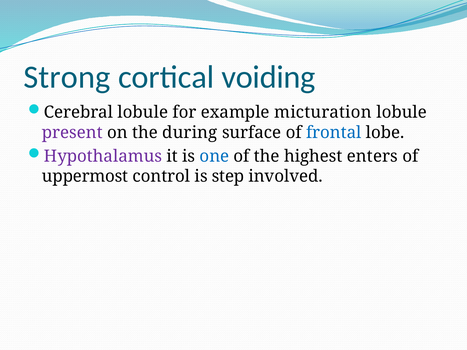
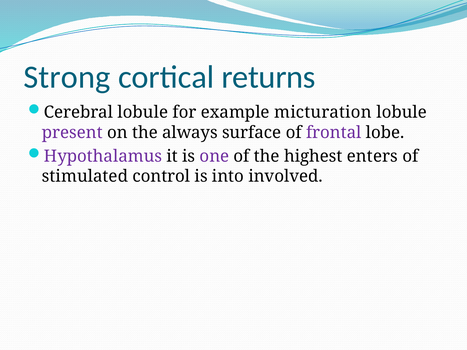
voiding: voiding -> returns (269, 77)
during: during -> always (190, 133)
frontal colour: blue -> purple (334, 133)
one colour: blue -> purple (214, 156)
uppermost: uppermost -> stimulated (85, 176)
step: step -> into (228, 176)
